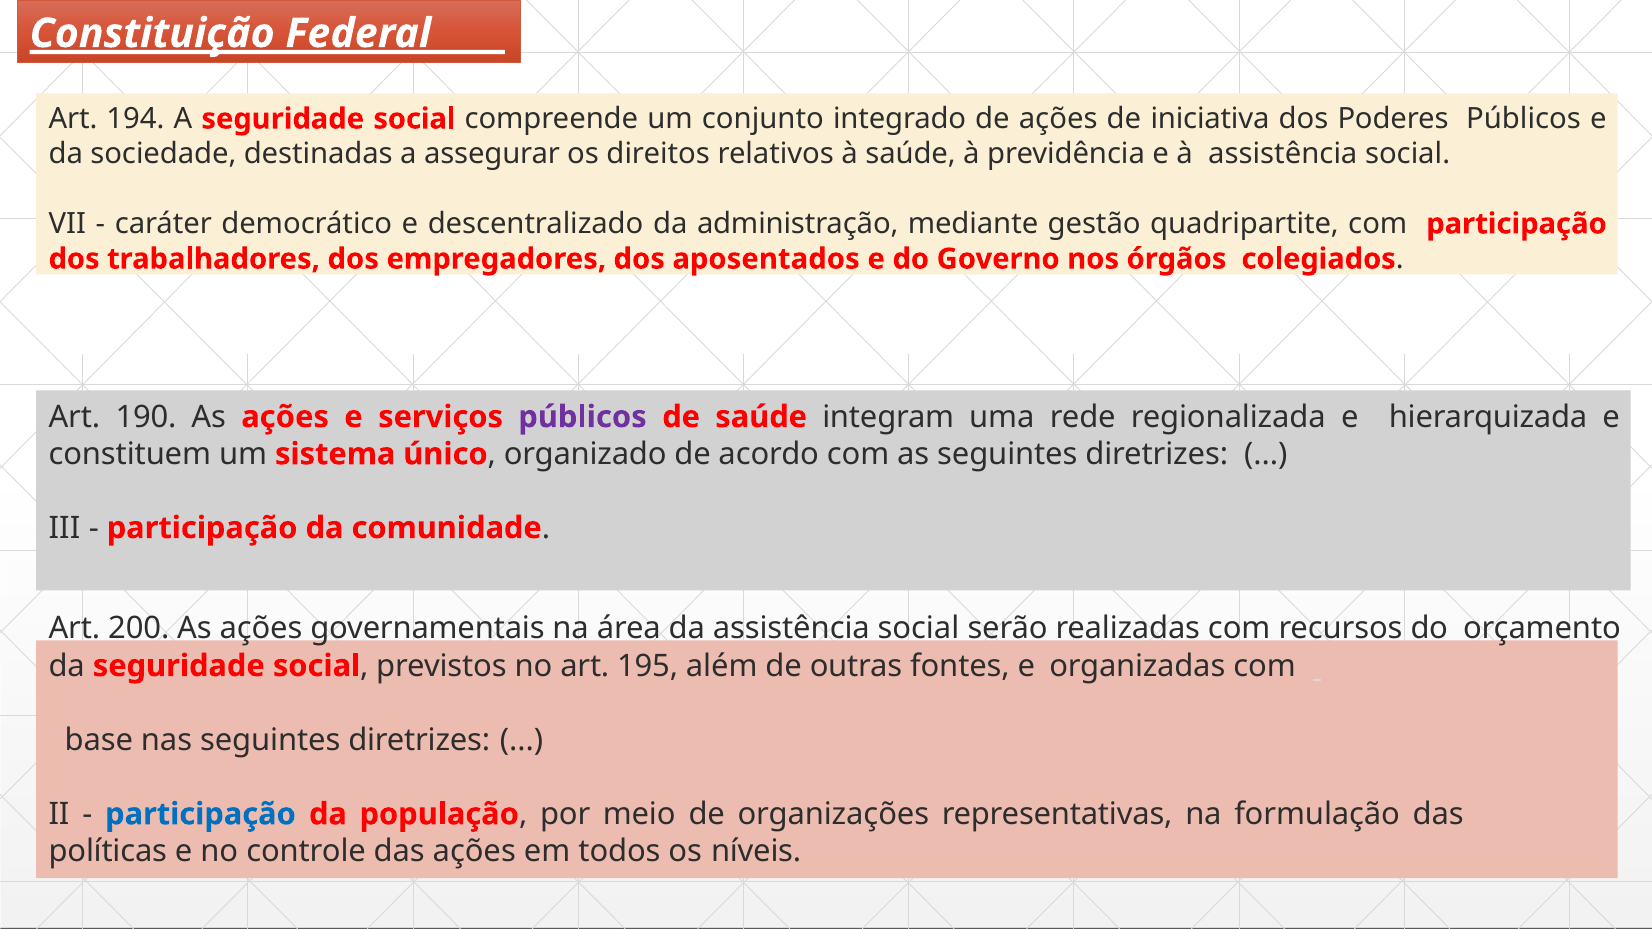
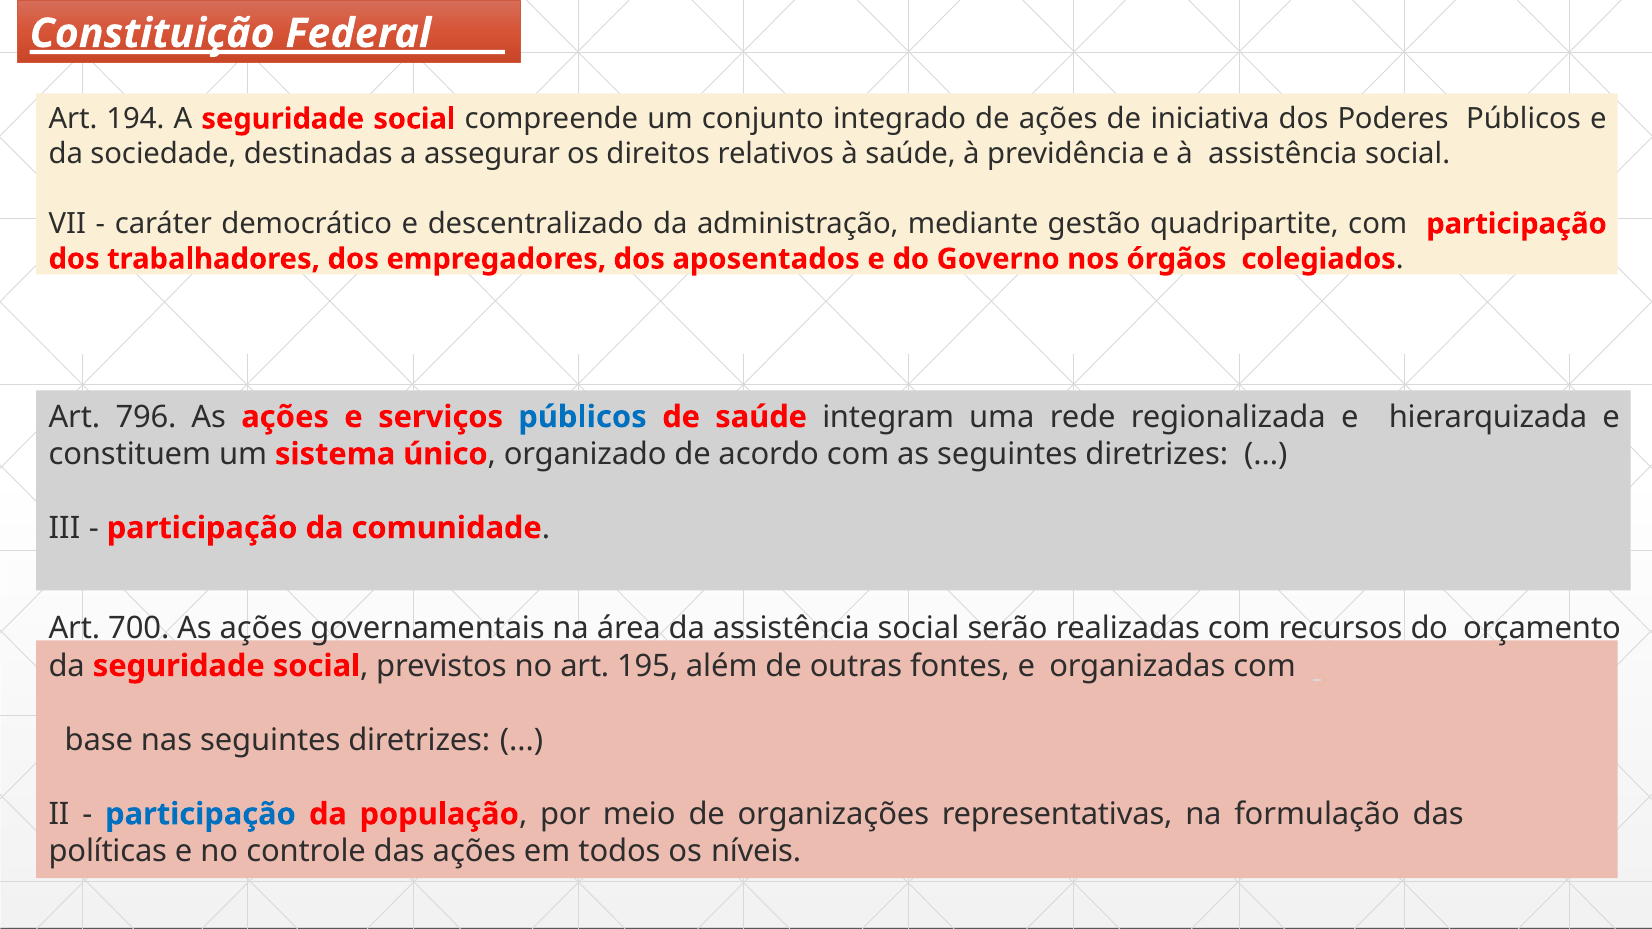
190: 190 -> 796 (146, 417)
públicos colour: purple -> blue (583, 417)
200: 200 -> 700 (139, 629)
